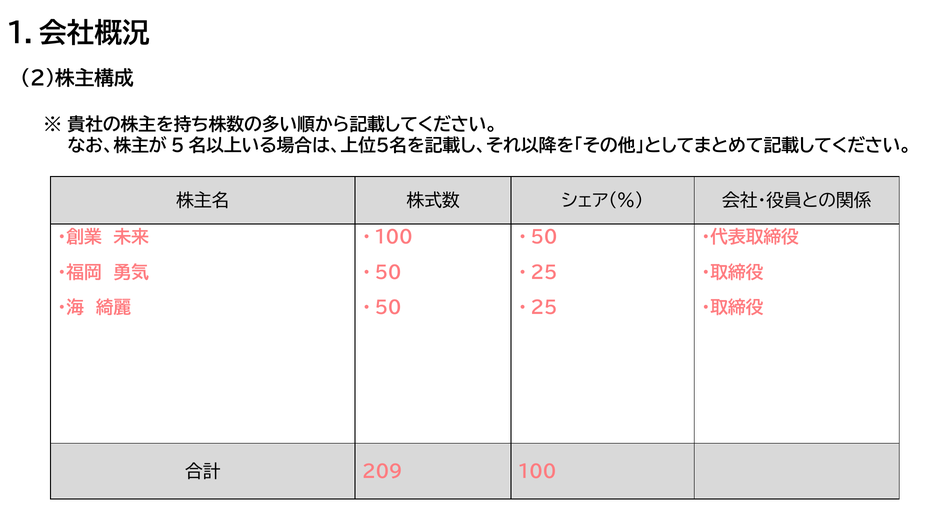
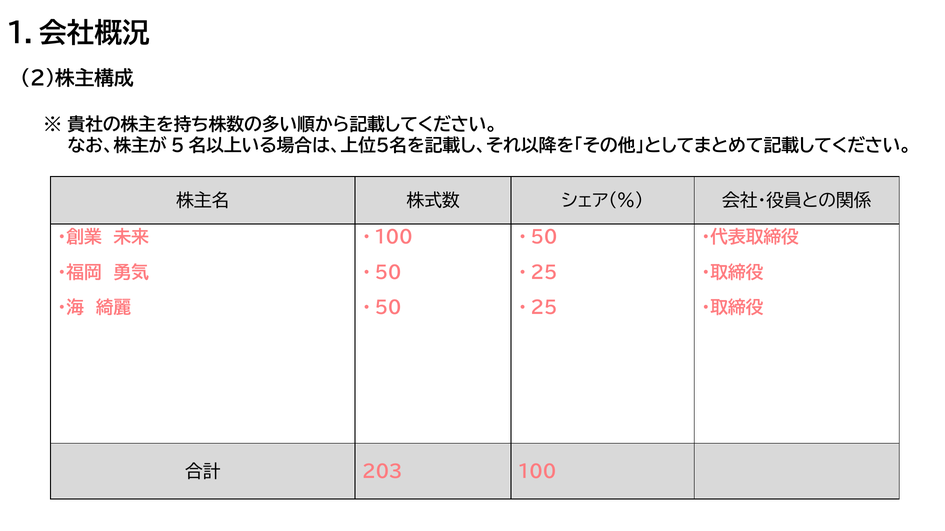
209: 209 -> 203 (382, 472)
